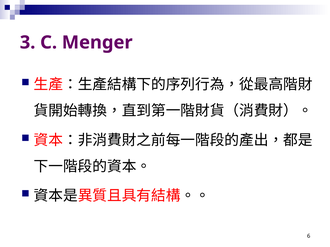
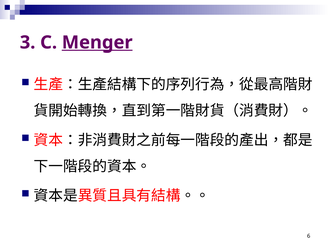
Menger underline: none -> present (97, 43)
